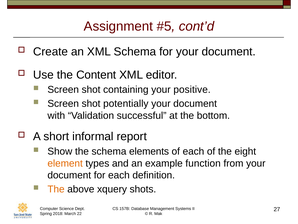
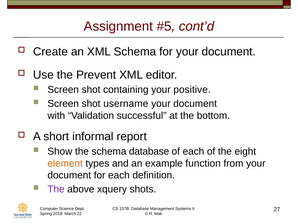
Content: Content -> Prevent (96, 75)
potentially: potentially -> username (126, 103)
schema elements: elements -> database (149, 151)
The colour: orange -> purple (56, 189)
